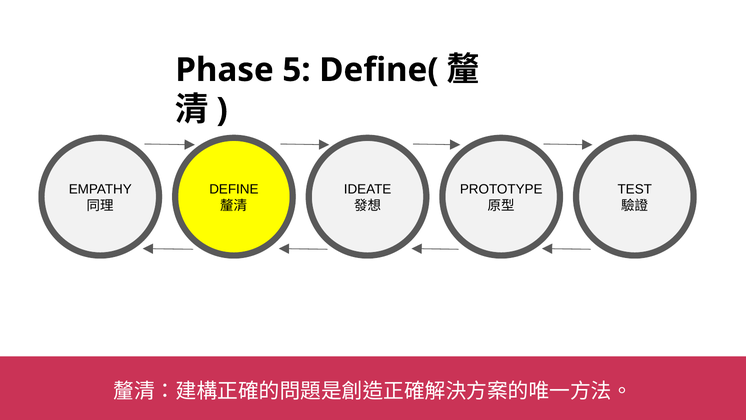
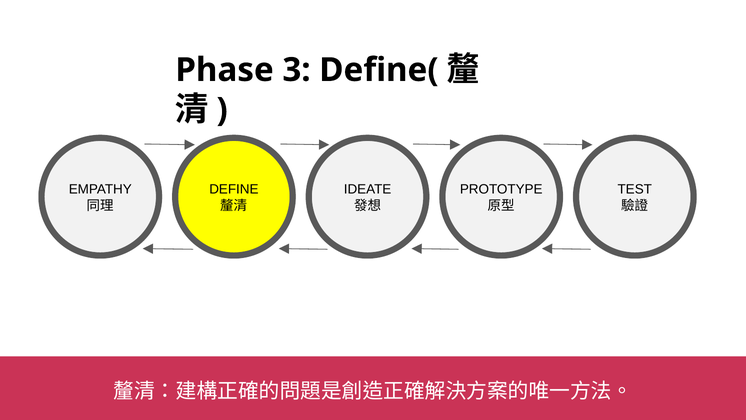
5: 5 -> 3 (297, 70)
